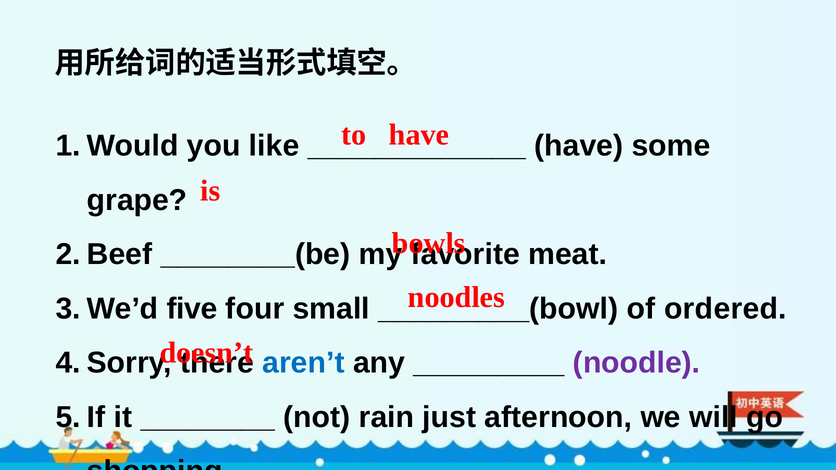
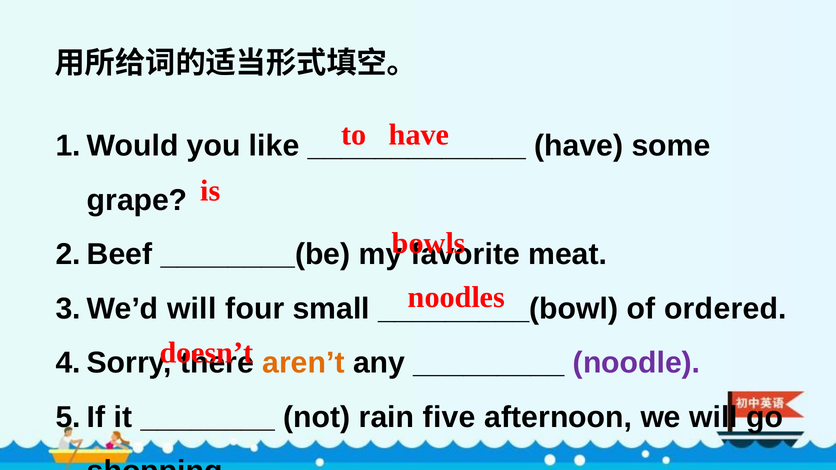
five: five -> will (192, 309)
aren’t colour: blue -> orange (304, 363)
just: just -> five (449, 417)
